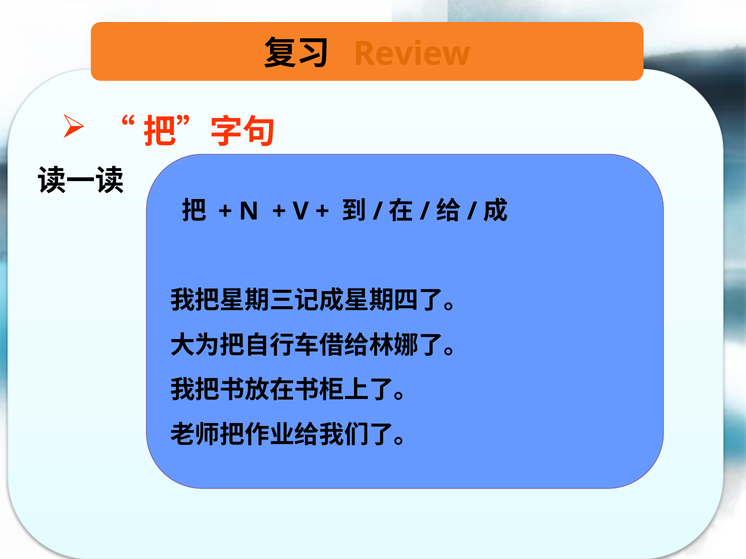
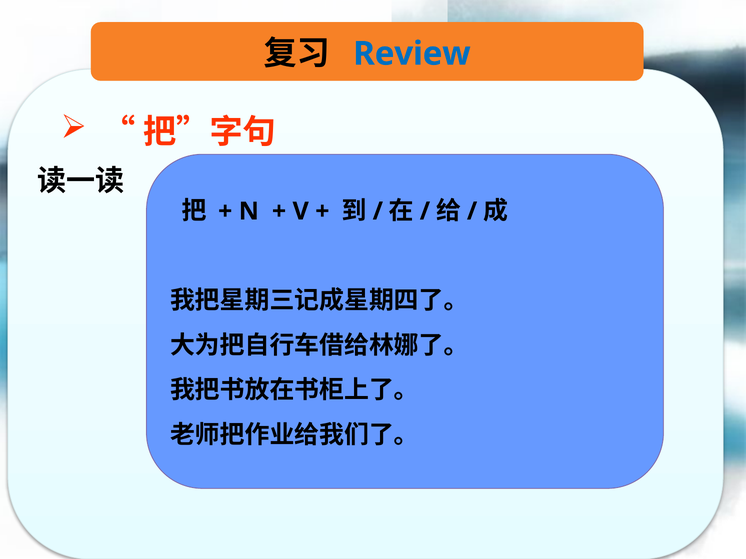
Review colour: orange -> blue (412, 54)
